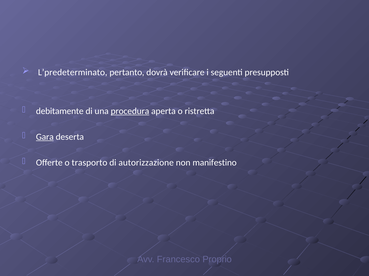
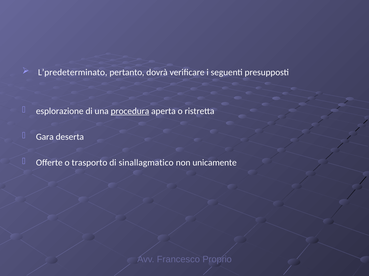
debitamente: debitamente -> esplorazione (60, 111)
Gara underline: present -> none (45, 137)
autorizzazione: autorizzazione -> sinallagmatico (146, 163)
manifestino: manifestino -> unicamente (215, 163)
